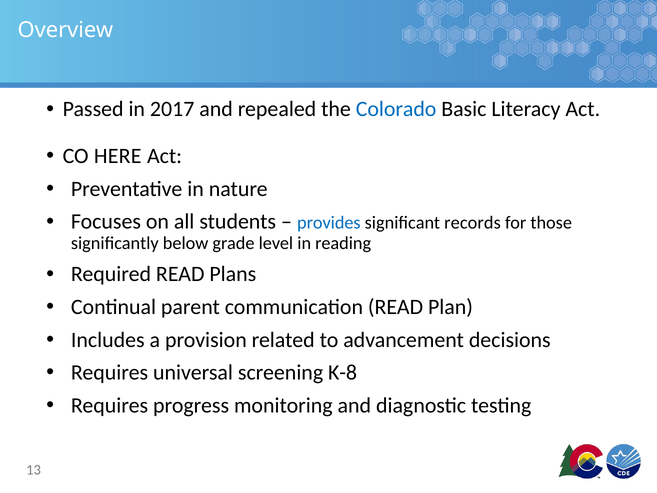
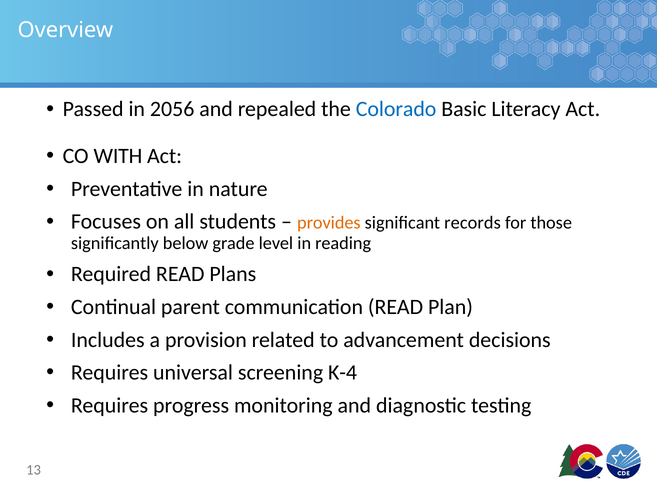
2017: 2017 -> 2056 (172, 109)
HERE: HERE -> WITH (118, 156)
provides colour: blue -> orange (329, 223)
K-8: K-8 -> K-4 (343, 372)
